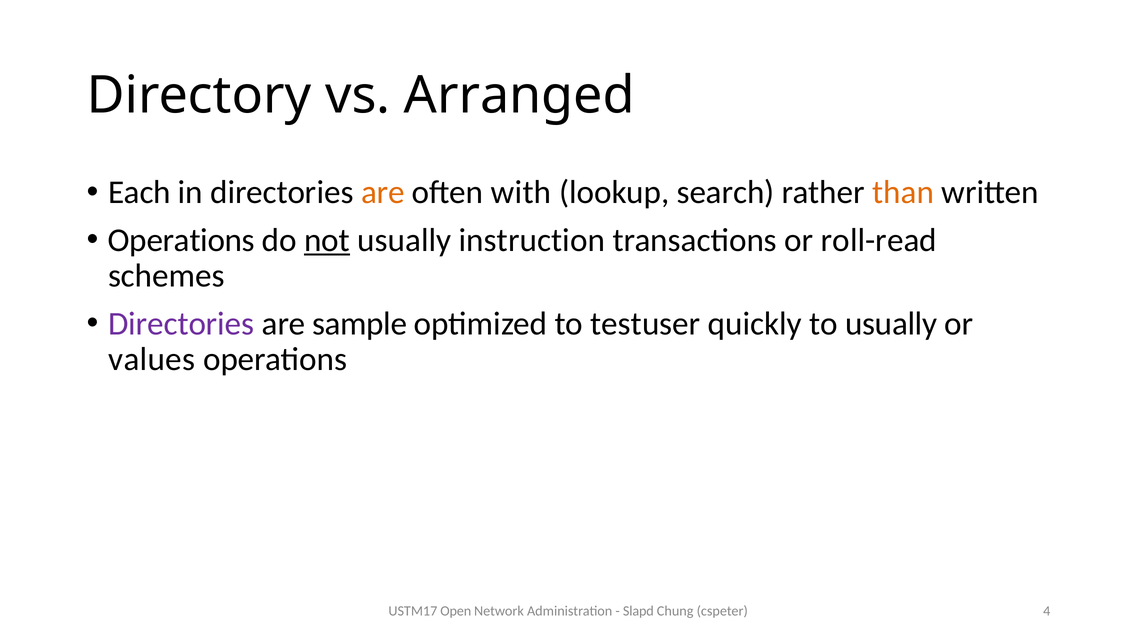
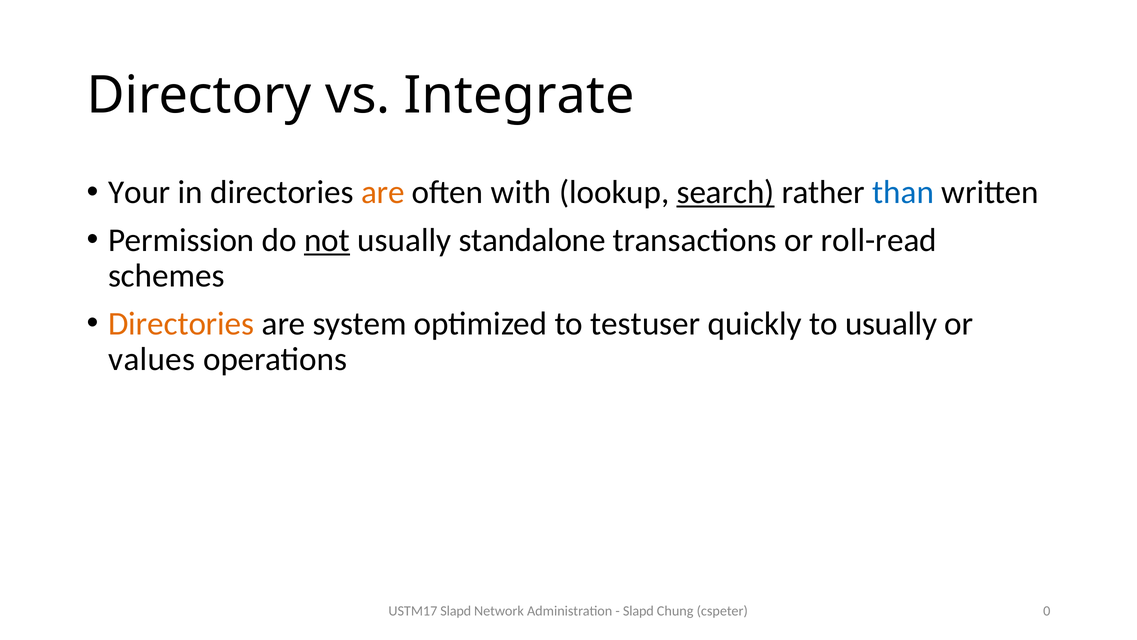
Arranged: Arranged -> Integrate (519, 96)
Each: Each -> Your (139, 192)
search underline: none -> present (726, 192)
than colour: orange -> blue (903, 192)
Operations: Operations -> Permission (181, 240)
instruction: instruction -> standalone (532, 240)
Directories colour: purple -> orange (181, 323)
sample: sample -> system (360, 323)
USTM17 Open: Open -> Slapd (456, 611)
4: 4 -> 0 (1047, 611)
